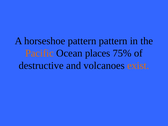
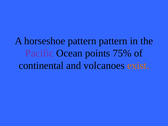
Pacific colour: orange -> purple (39, 53)
places: places -> points (98, 53)
destructive: destructive -> continental (41, 66)
